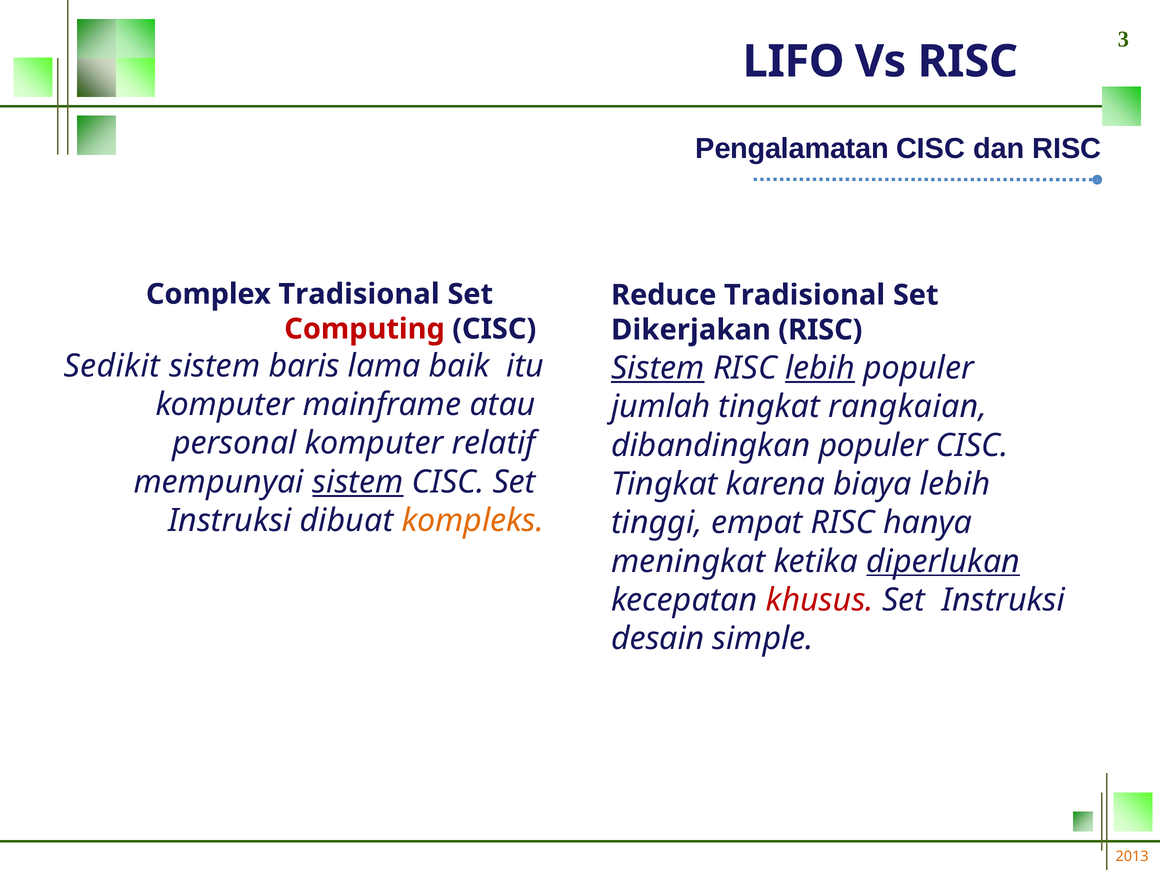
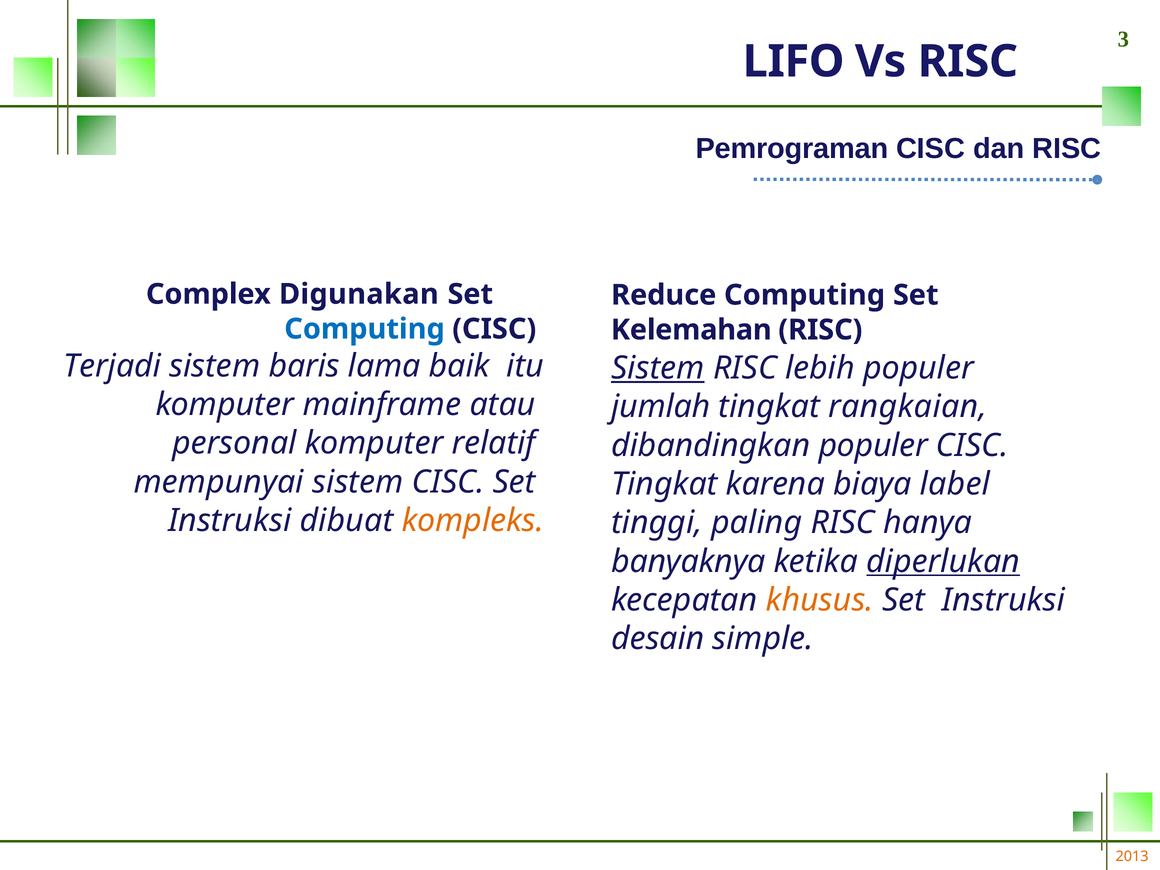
Pengalamatan: Pengalamatan -> Pemrograman (792, 149)
Complex Tradisional: Tradisional -> Digunakan (359, 294)
Reduce Tradisional: Tradisional -> Computing (805, 295)
Computing colour: red -> blue (365, 329)
Dikerjakan: Dikerjakan -> Kelemahan (691, 330)
Sedikit: Sedikit -> Terjadi (112, 366)
lebih underline: present -> none (820, 368)
sistem underline: present -> none (358, 482)
biaya lebih: lebih -> label (955, 484)
empat: empat -> paling (757, 523)
meningkat: meningkat -> banyaknya (688, 561)
khusus colour: red -> orange (820, 600)
